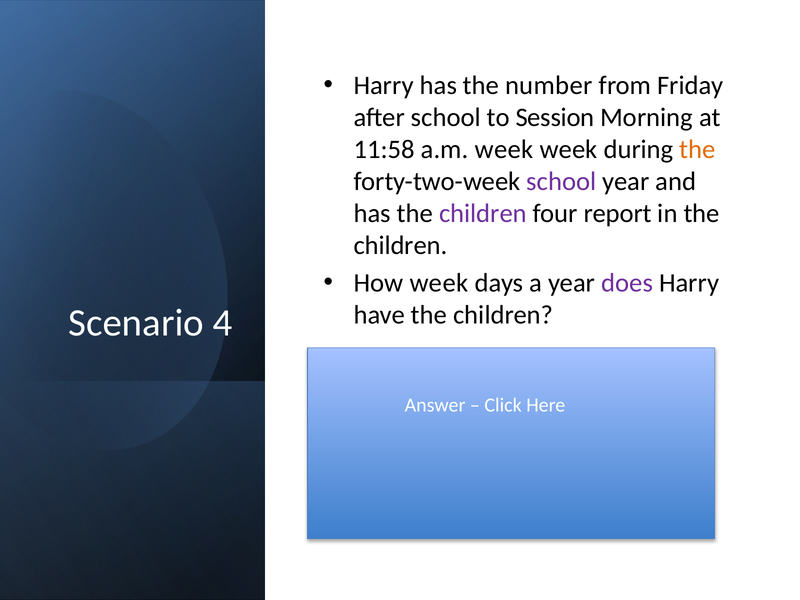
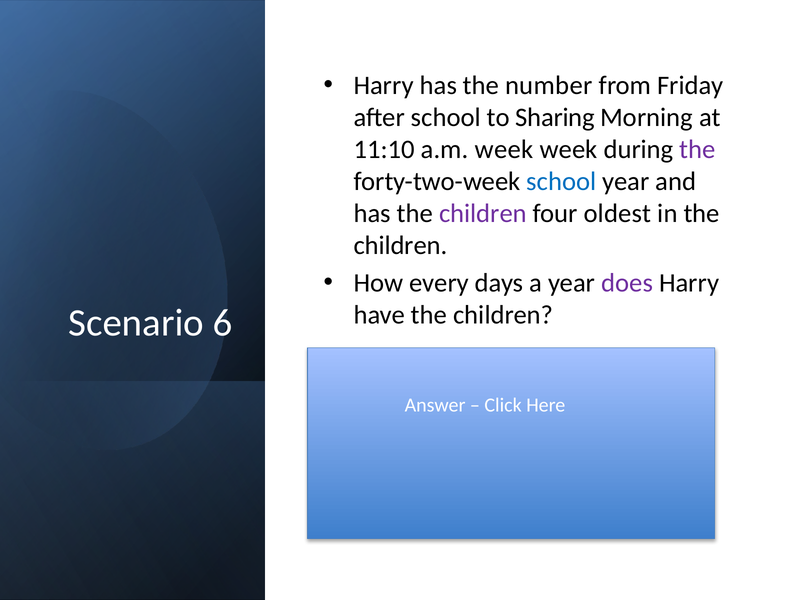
Session: Session -> Sharing (555, 117)
11:58: 11:58 -> 11:10 (384, 149)
the colour: orange -> purple (698, 149)
school colour: purple -> blue (561, 181)
report: report -> oldest (617, 213)
How week: week -> every (439, 283)
Scenario 4: 4 -> 6 (223, 323)
